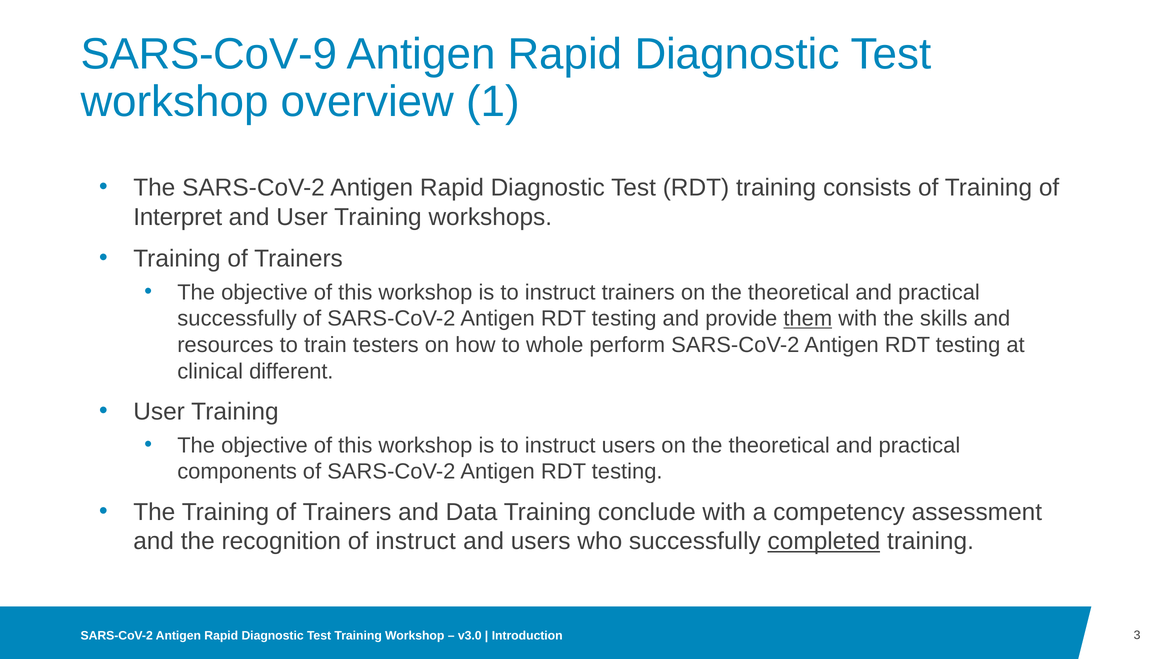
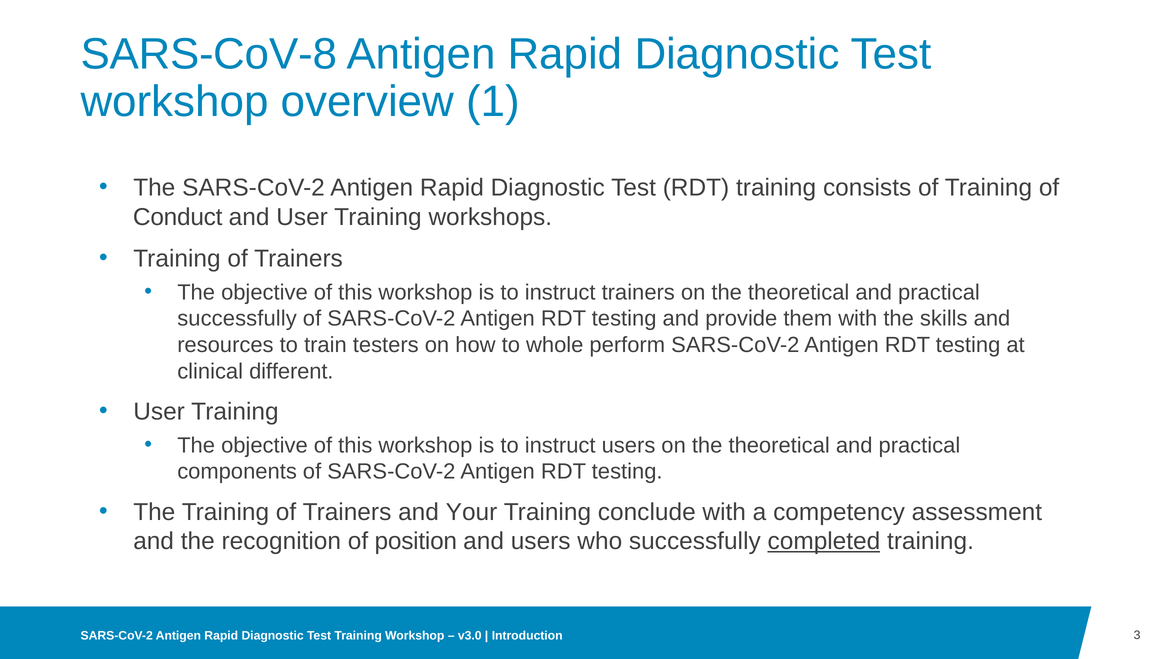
SARS-CoV-9: SARS-CoV-9 -> SARS-CoV-8 (209, 54)
Interpret: Interpret -> Conduct (178, 217)
them underline: present -> none (808, 319)
Data: Data -> Your (472, 512)
of instruct: instruct -> position (416, 541)
